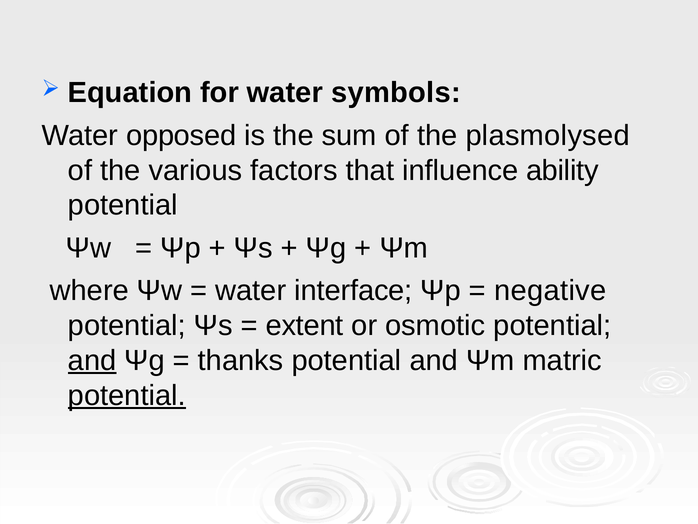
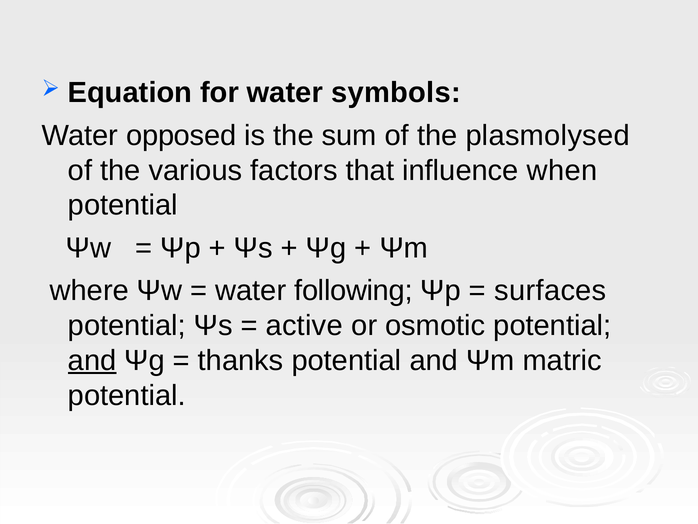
ability: ability -> when (562, 170)
interface: interface -> following (354, 290)
negative: negative -> surfaces (550, 290)
extent: extent -> active (304, 325)
potential underline: present -> none (127, 395)
